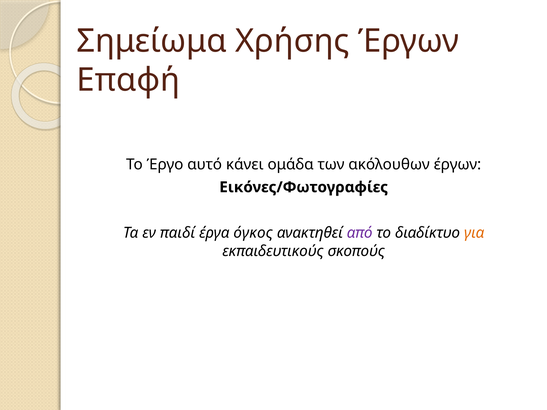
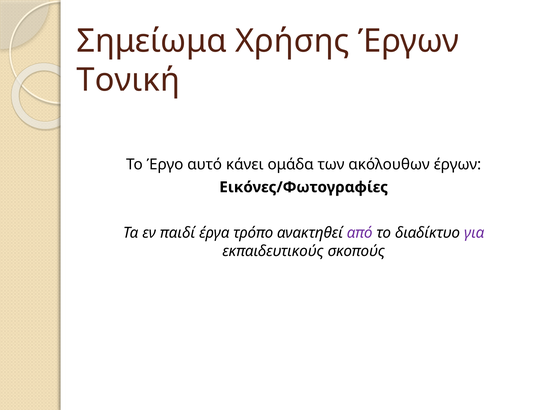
Επαφή: Επαφή -> Τονική (128, 80)
όγκος: όγκος -> τρόπο (253, 233)
για colour: orange -> purple (474, 233)
